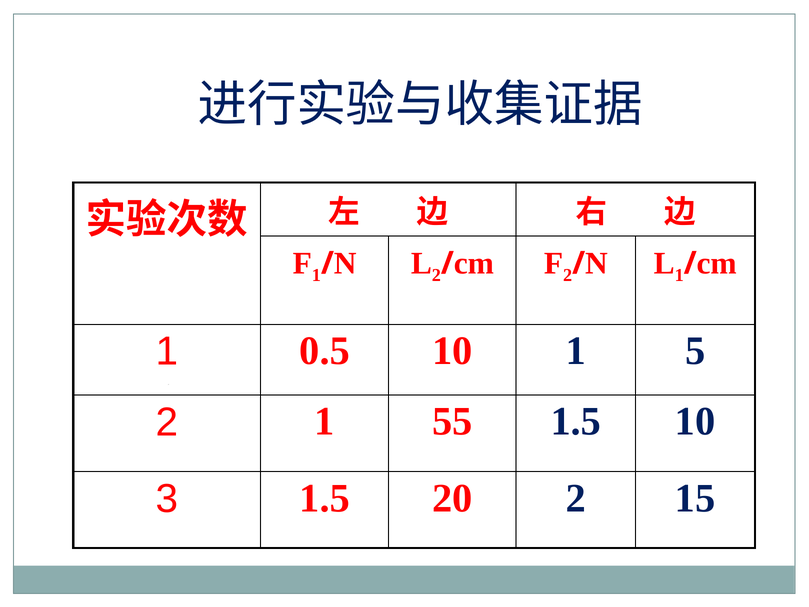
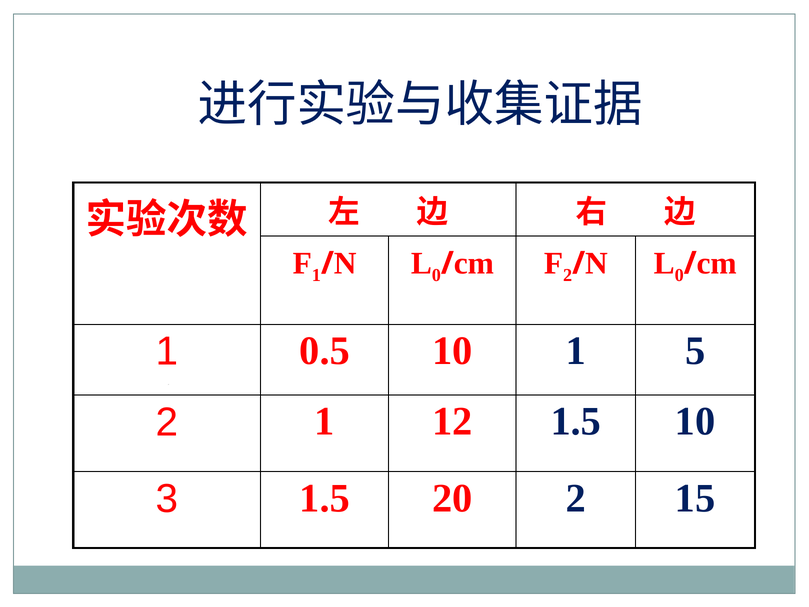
2: 2 -> 0 (436, 275)
1: 1 -> 0 (679, 275)
55: 55 -> 12 (452, 421)
